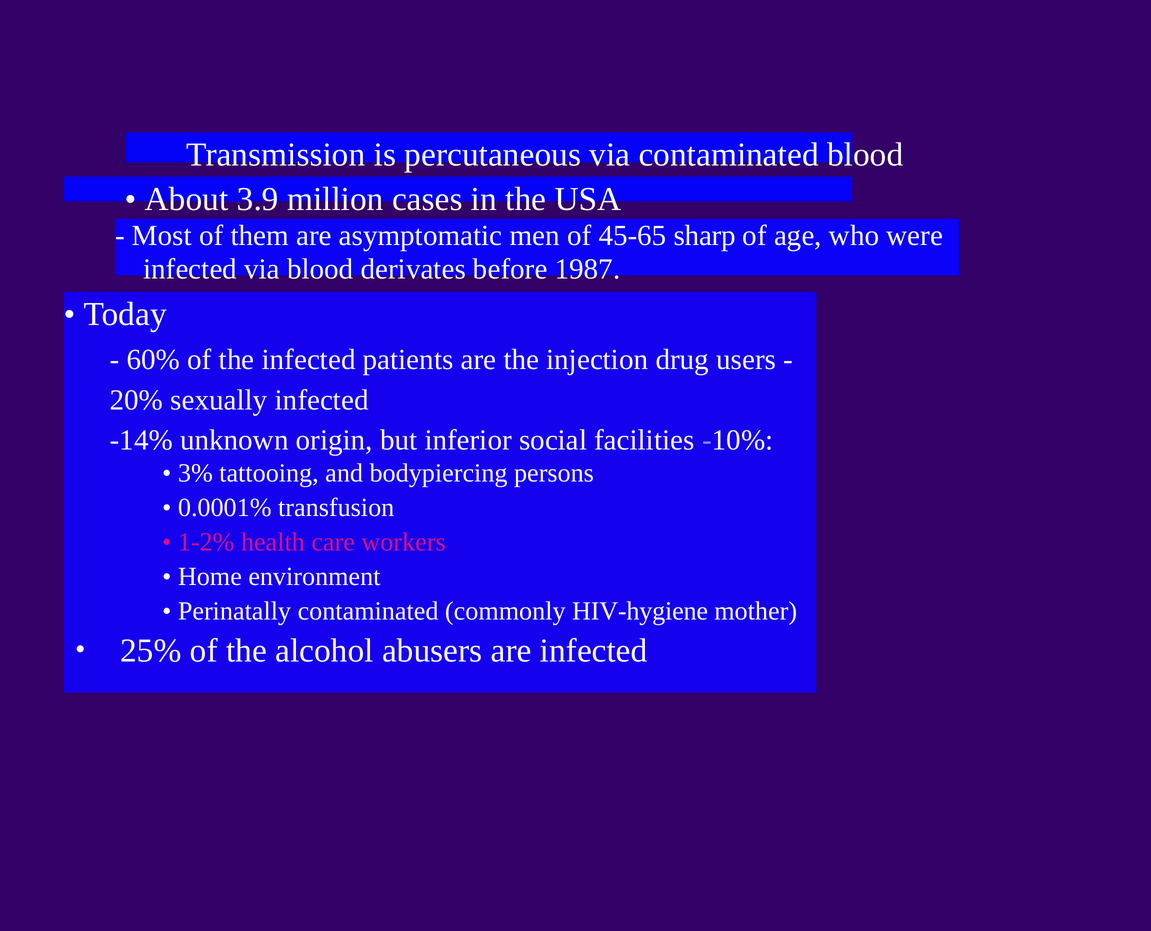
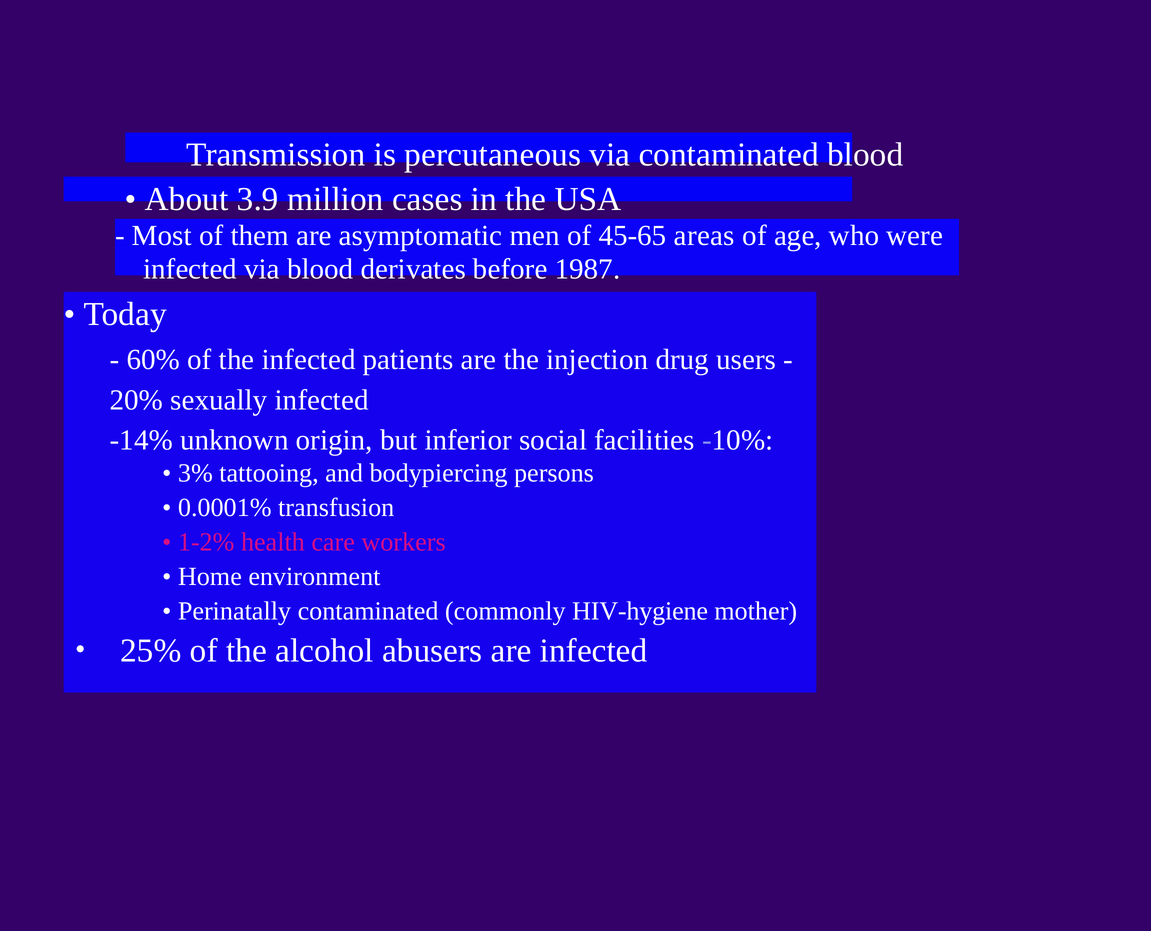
sharp: sharp -> areas (704, 236)
